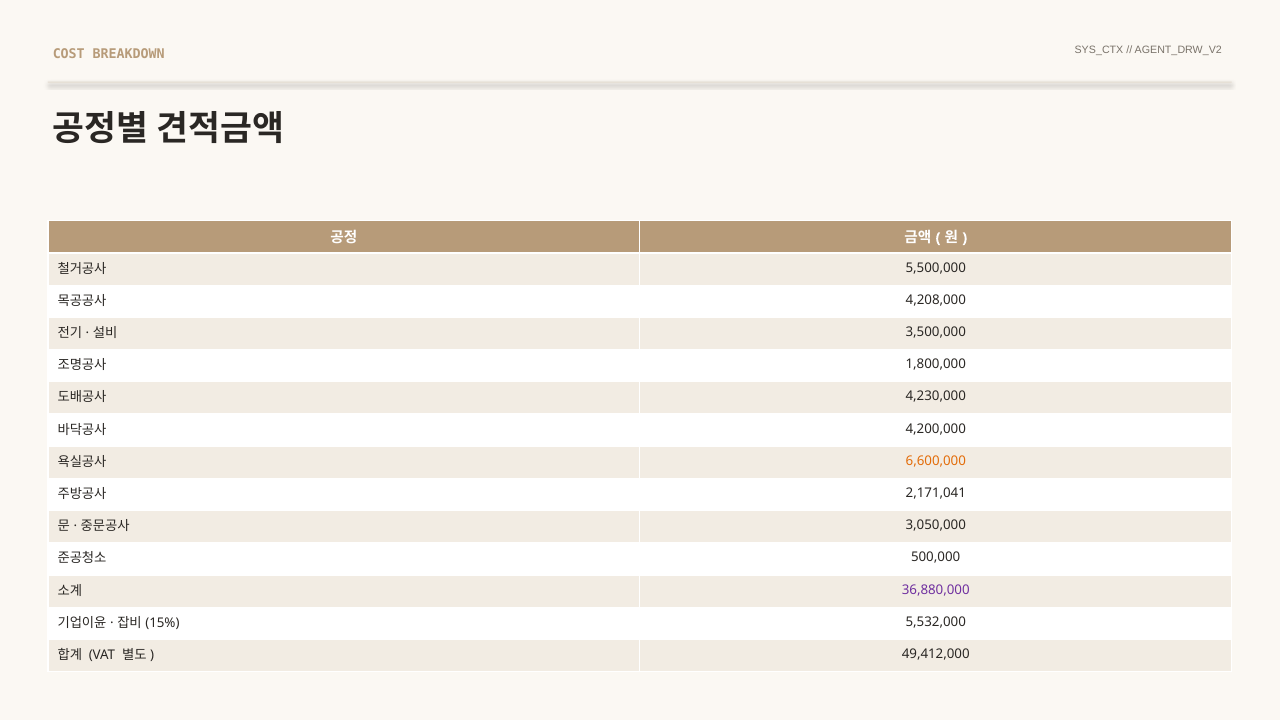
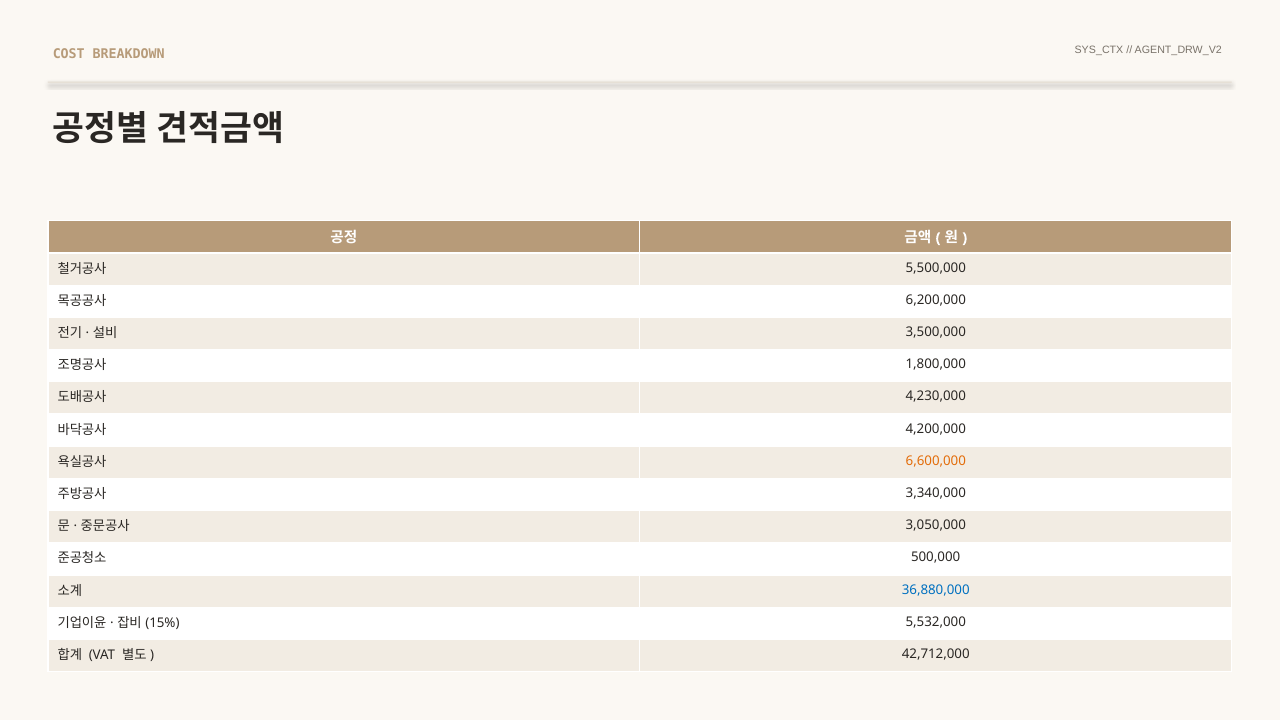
4,208,000: 4,208,000 -> 6,200,000 (936, 300)
2,171,041: 2,171,041 -> 3,340,000 (936, 493)
36,880,000 colour: purple -> blue (936, 590)
49,412,000: 49,412,000 -> 42,712,000 (936, 654)
